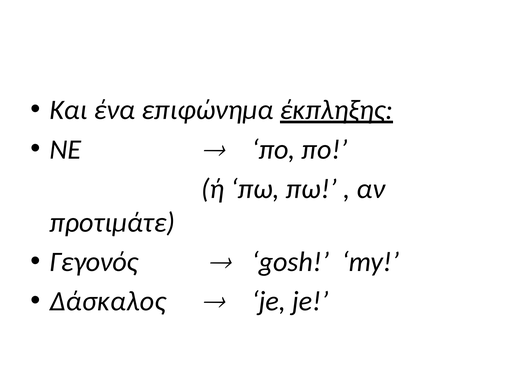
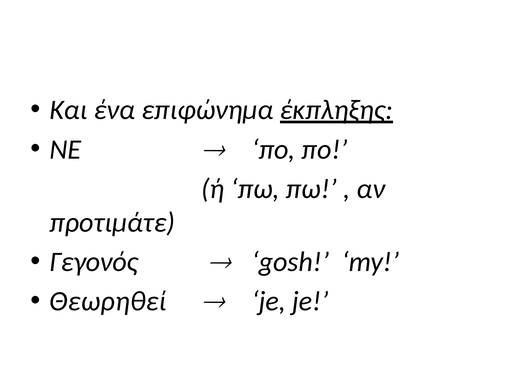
Δάσκαλος: Δάσκαλος -> Θεωρηθεί (108, 301)
